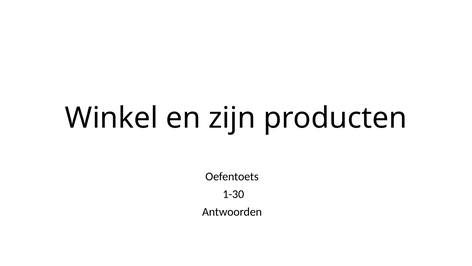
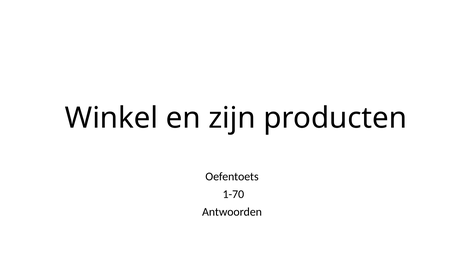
1-30: 1-30 -> 1-70 (233, 194)
